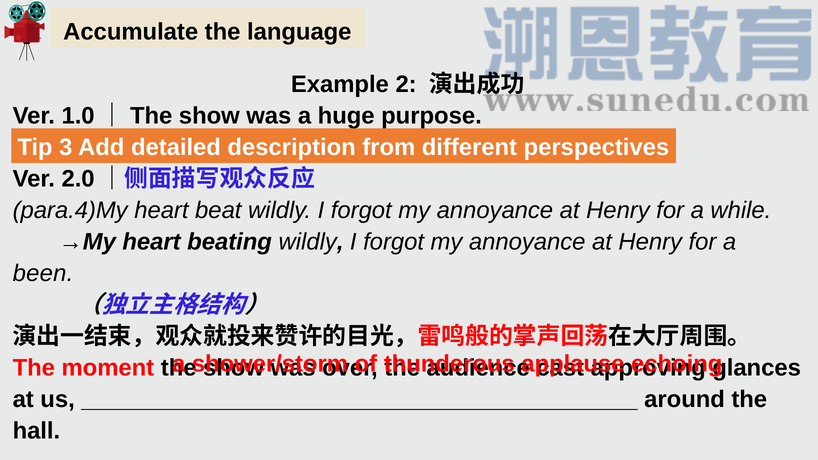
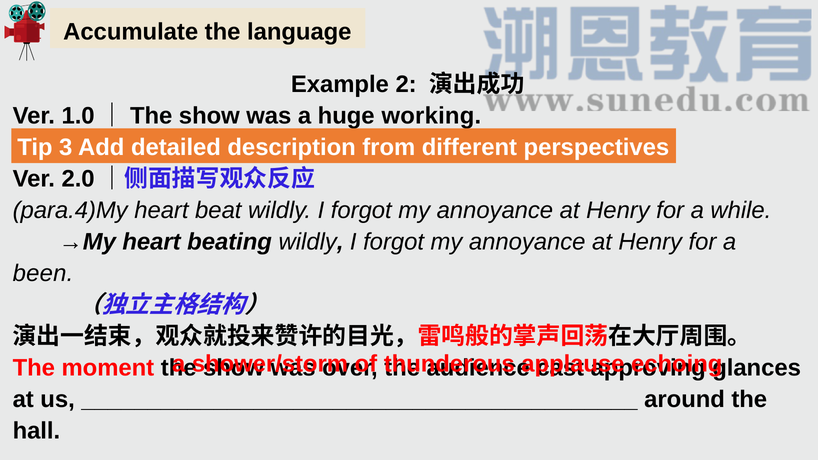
purpose: purpose -> working (431, 116)
